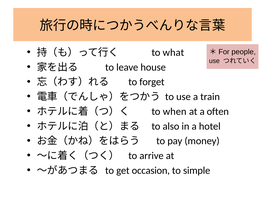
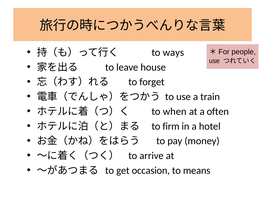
what: what -> ways (173, 52)
also: also -> firm (171, 126)
simple: simple -> means (197, 170)
